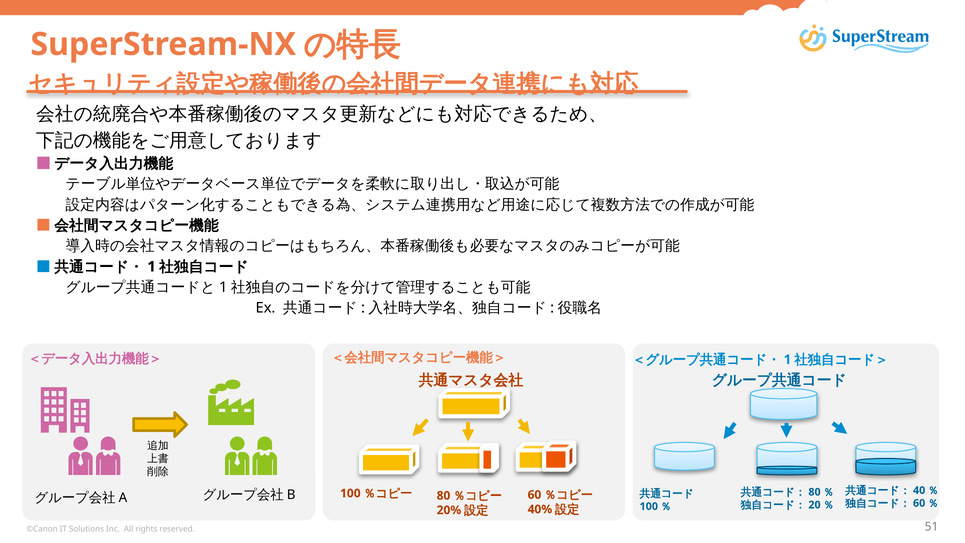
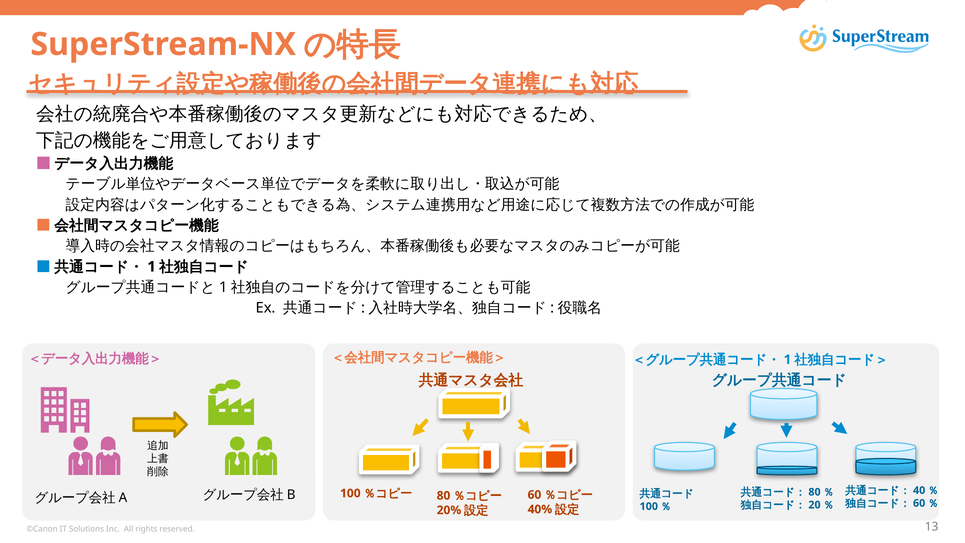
51: 51 -> 13 (932, 526)
